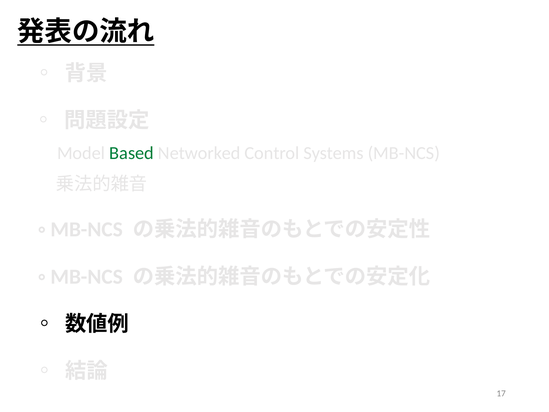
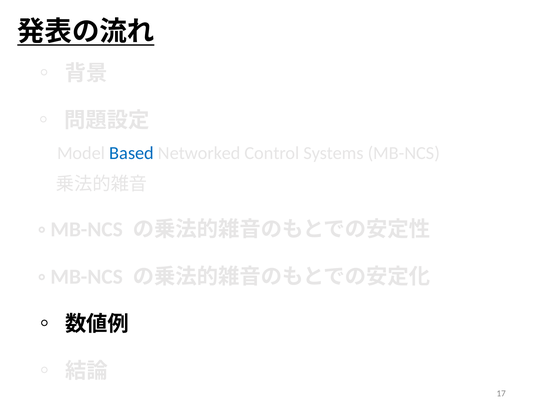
Based colour: green -> blue (132, 153)
